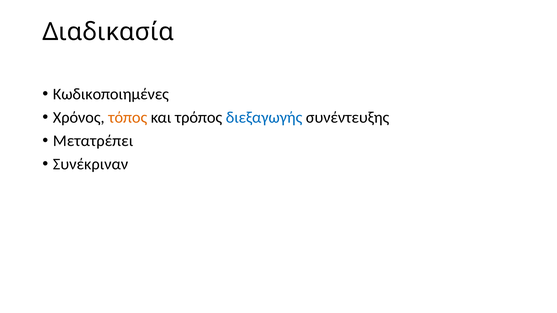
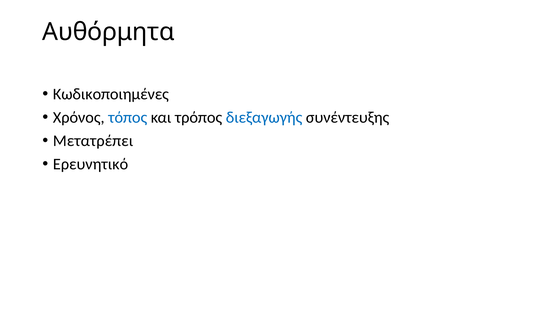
Διαδικασία: Διαδικασία -> Αυθόρμητα (108, 32)
τόπος colour: orange -> blue (128, 118)
Συνέκριναν: Συνέκριναν -> Ερευνητικό (91, 164)
